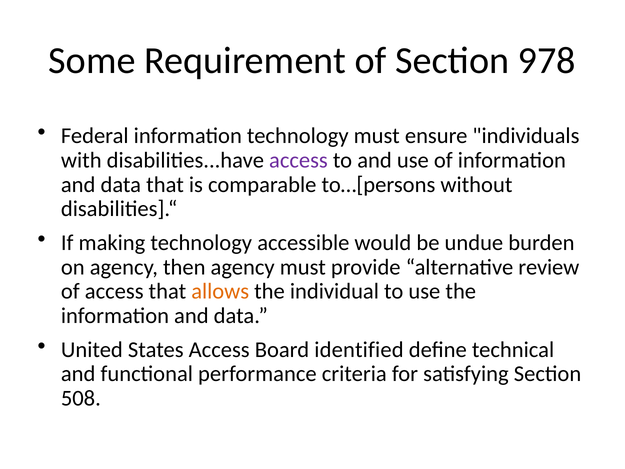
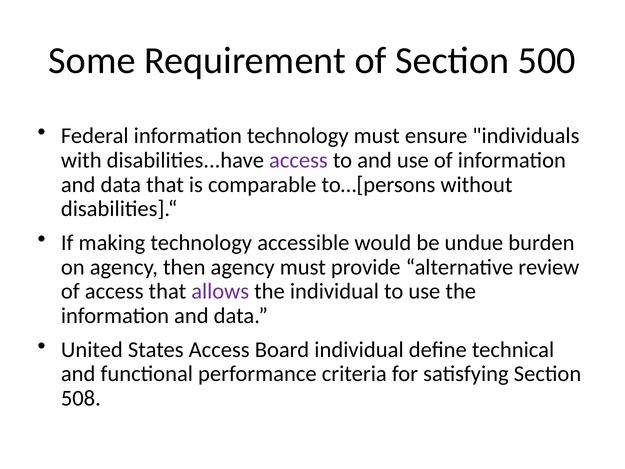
978: 978 -> 500 (547, 61)
allows colour: orange -> purple (220, 291)
Board identified: identified -> individual (359, 349)
